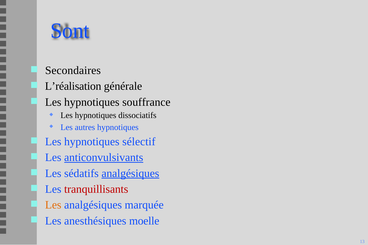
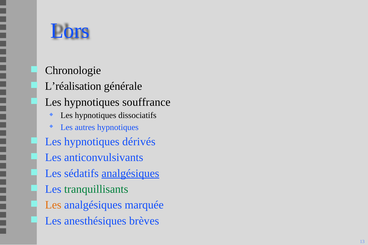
Sont: Sont -> Lors (70, 31)
Secondaires: Secondaires -> Chronologie (73, 70)
sélectif: sélectif -> dérivés (139, 142)
anticonvulsivants underline: present -> none (104, 157)
tranquillisants colour: red -> green (96, 189)
moelle: moelle -> brèves (144, 221)
